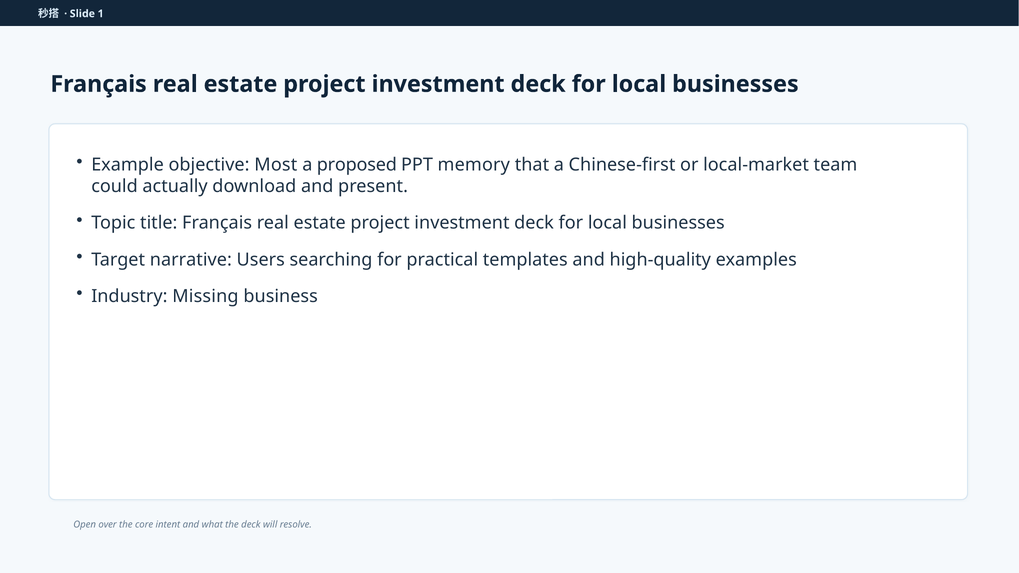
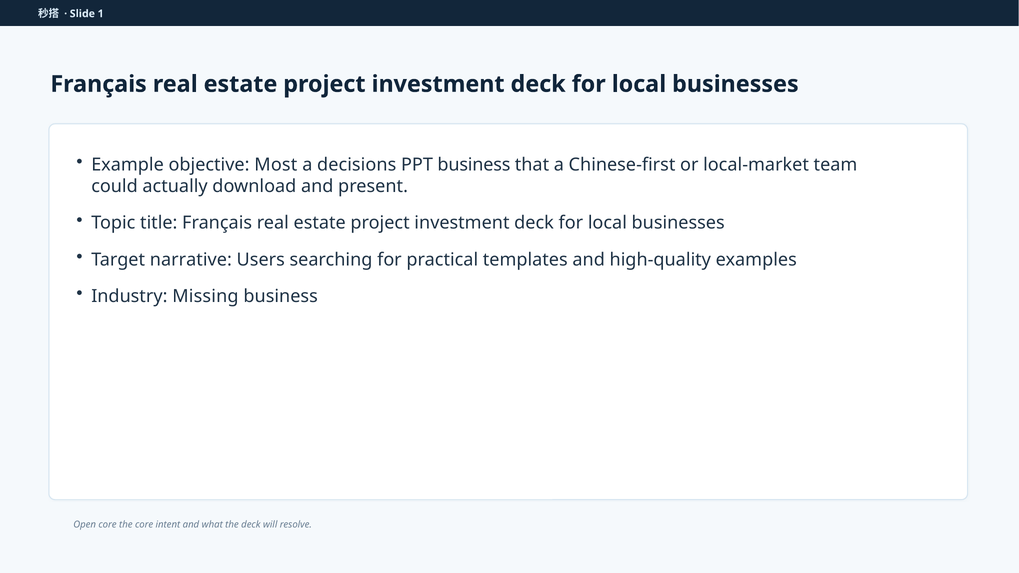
proposed: proposed -> decisions (357, 165)
PPT memory: memory -> business (474, 165)
Open over: over -> core (108, 525)
